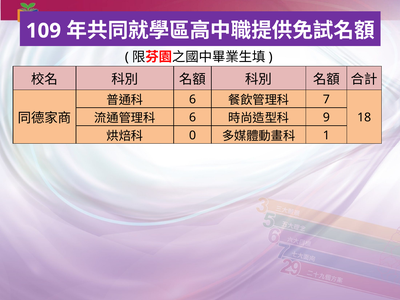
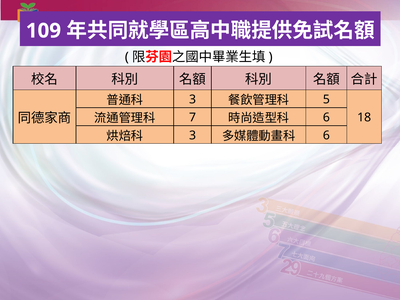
6: 6 -> 3 (193, 100)
7: 7 -> 5 (326, 100)
6: 6 -> 7 (193, 117)
9: 9 -> 6 (326, 117)
0: 0 -> 3 (193, 135)
1: 1 -> 6 (326, 135)
